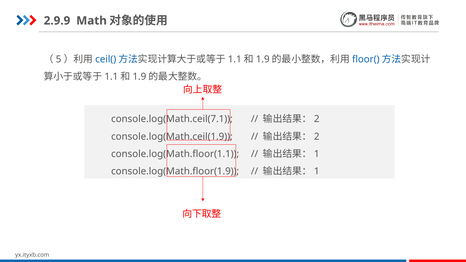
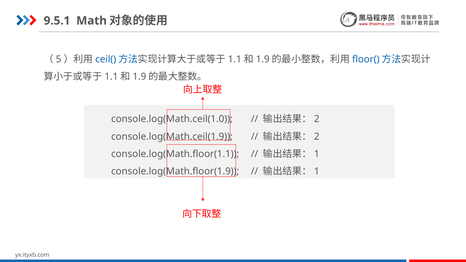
2.9.9: 2.9.9 -> 9.5.1 (57, 21)
console.log(Math.ceil(7.1: console.log(Math.ceil(7.1 -> console.log(Math.ceil(1.0 (172, 119)
